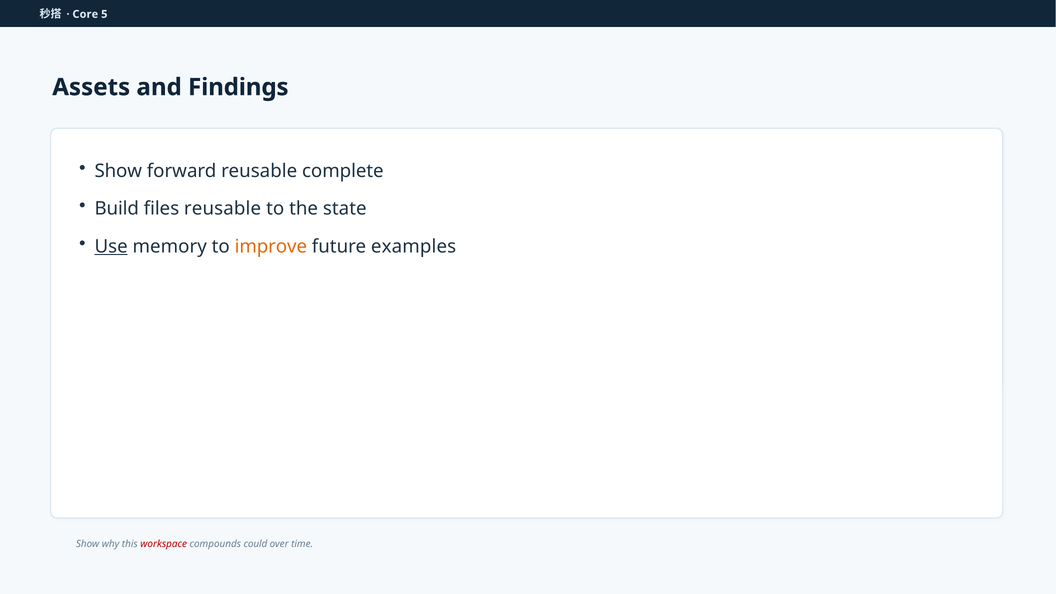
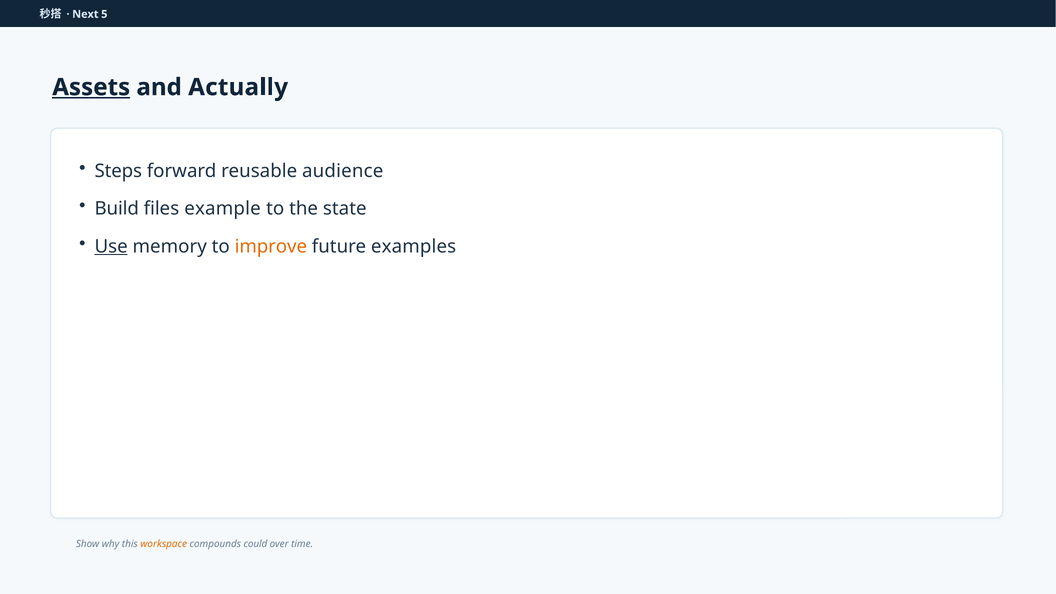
Core: Core -> Next (85, 14)
Assets underline: none -> present (91, 87)
Findings: Findings -> Actually (238, 87)
Show: Show -> Steps (118, 171)
complete: complete -> audience (343, 171)
files reusable: reusable -> example (223, 209)
workspace colour: red -> orange (164, 544)
